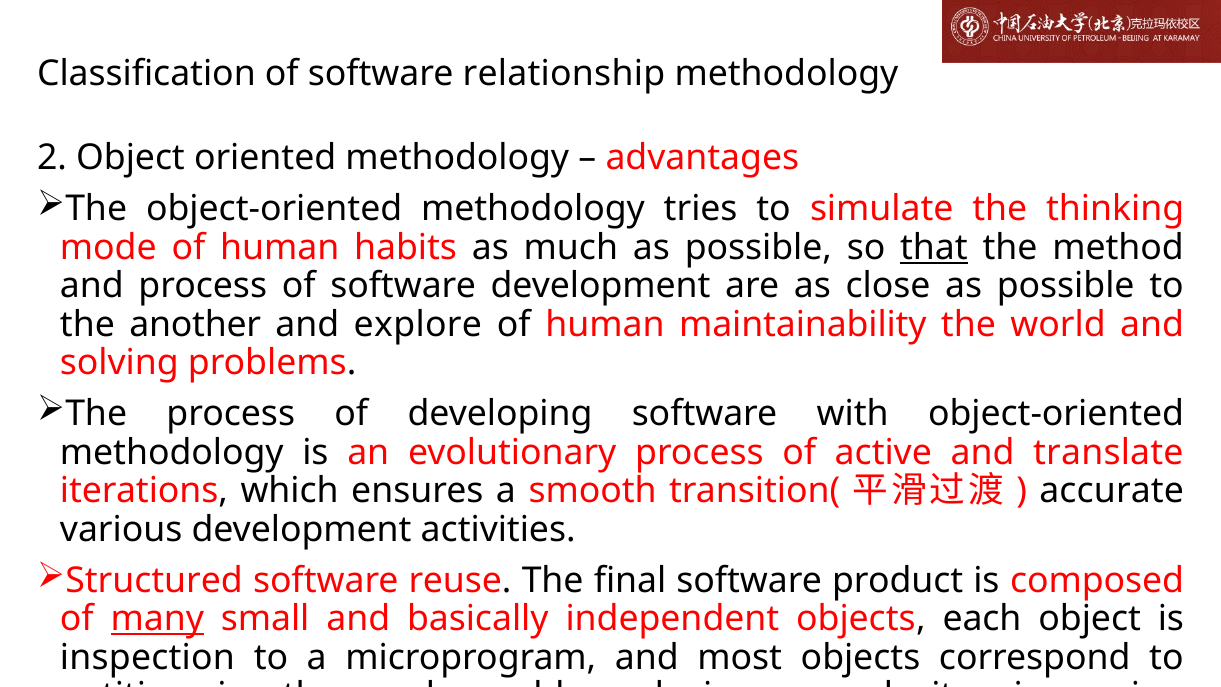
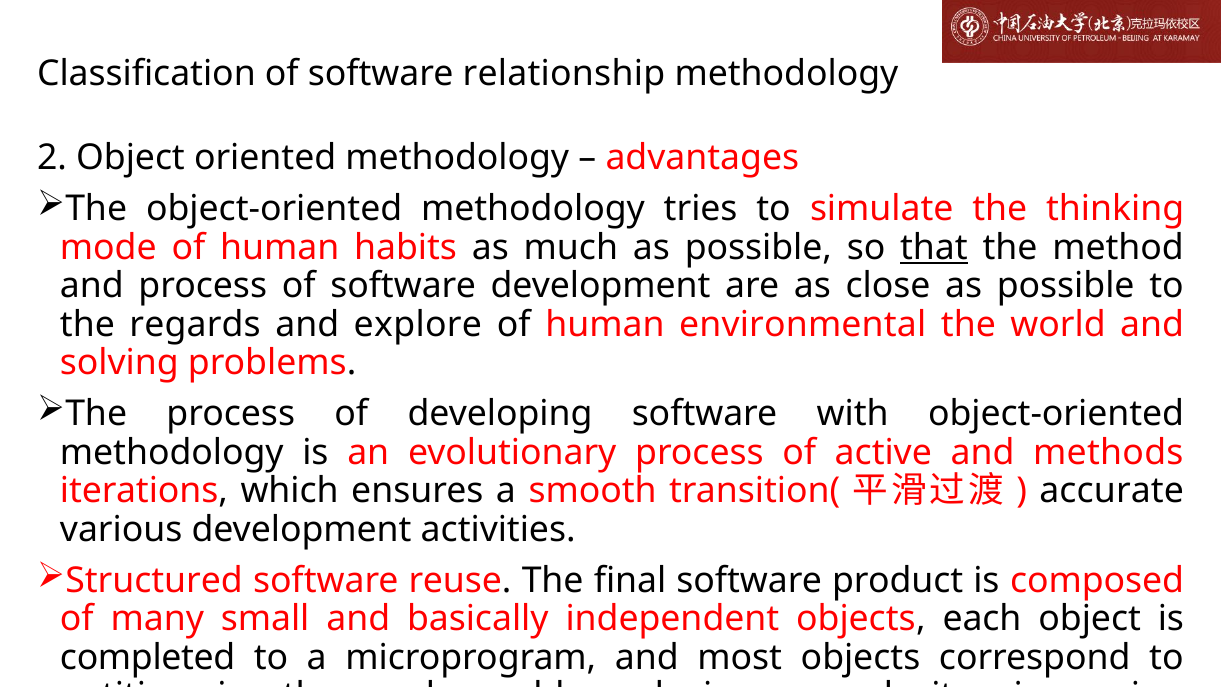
another: another -> regards (195, 324)
maintainability: maintainability -> environmental (803, 324)
translate: translate -> methods (1108, 452)
many underline: present -> none (157, 619)
inspection: inspection -> completed (148, 657)
